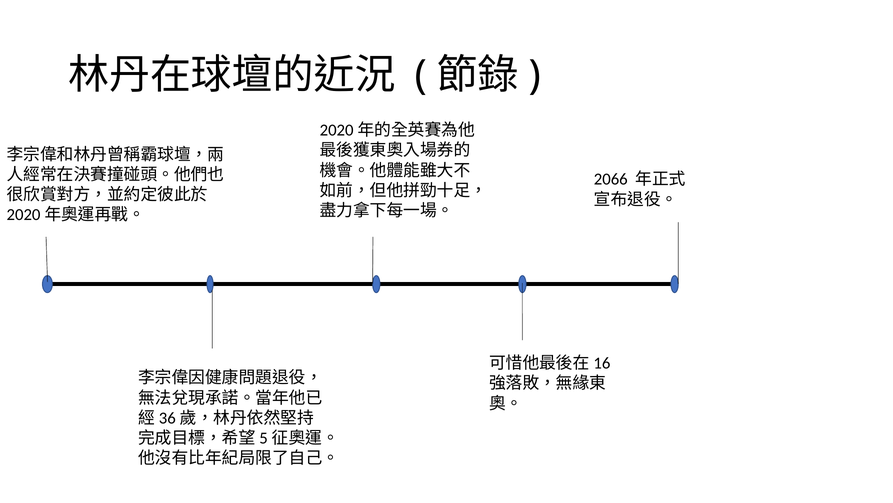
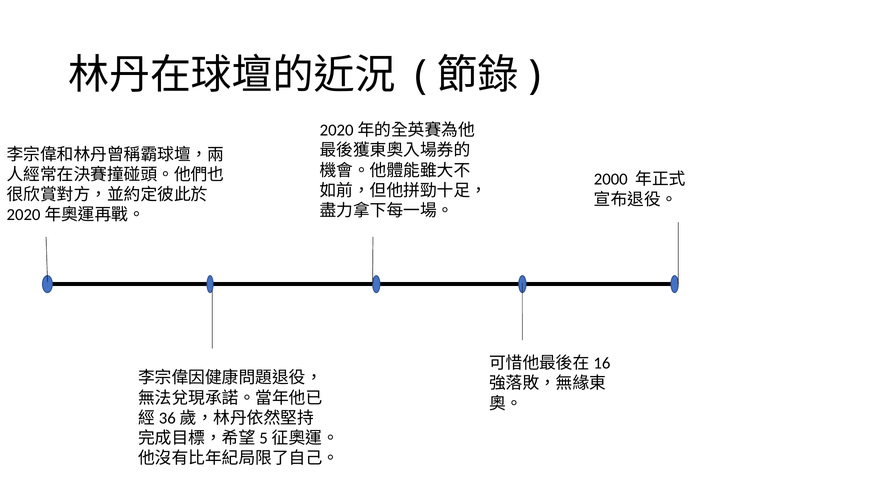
2066: 2066 -> 2000 (611, 179)
